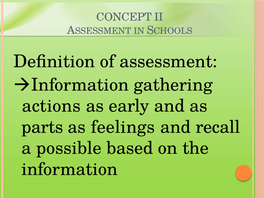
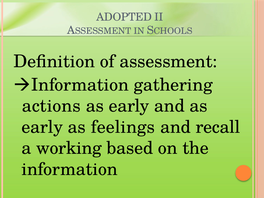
CONCEPT: CONCEPT -> ADOPTED (124, 17)
parts: parts -> early (42, 127)
possible: possible -> working (69, 148)
